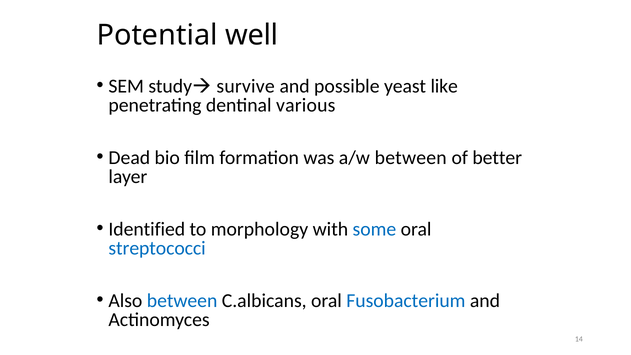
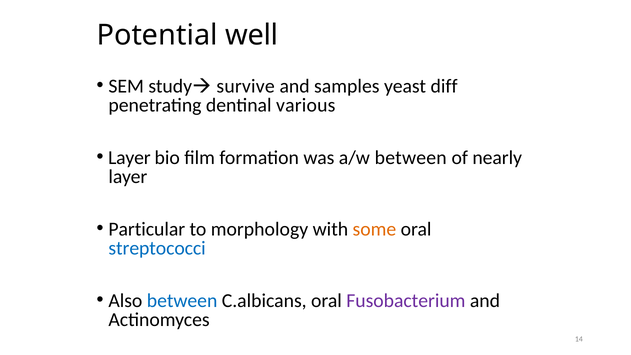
possible: possible -> samples (347, 86)
like: like -> diff (444, 86)
Dead: Dead -> Layer (129, 158)
better: better -> nearly (497, 158)
Identified: Identified -> Particular (147, 229)
some colour: blue -> orange (374, 229)
Fusobacterium colour: blue -> purple (406, 300)
